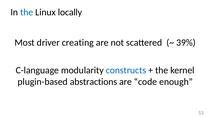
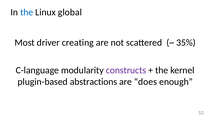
locally: locally -> global (70, 12)
39%: 39% -> 35% (186, 42)
constructs colour: blue -> purple (126, 70)
code: code -> does (145, 81)
